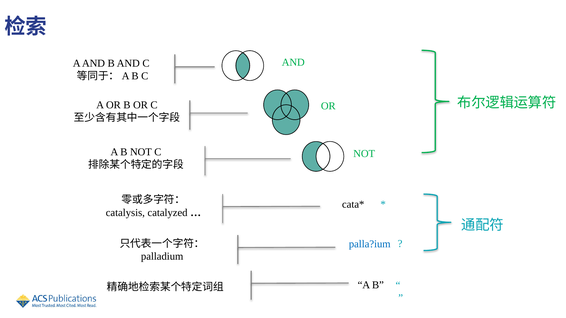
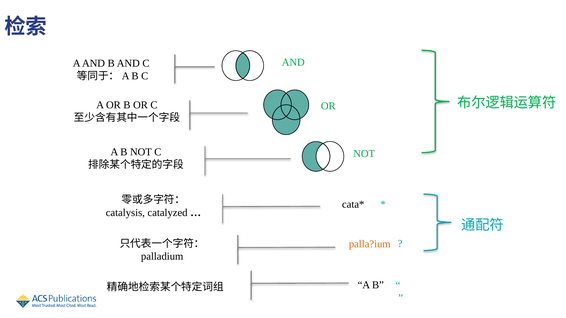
palla?ium colour: blue -> orange (370, 244)
